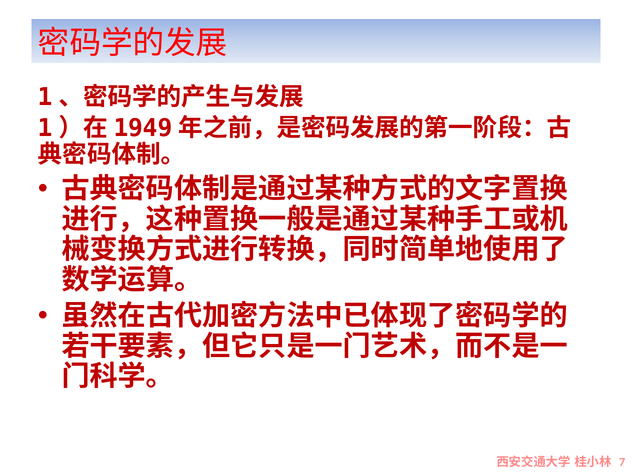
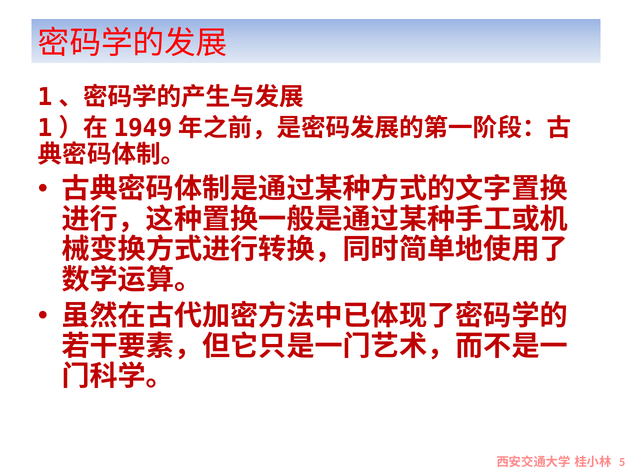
7: 7 -> 5 (622, 462)
